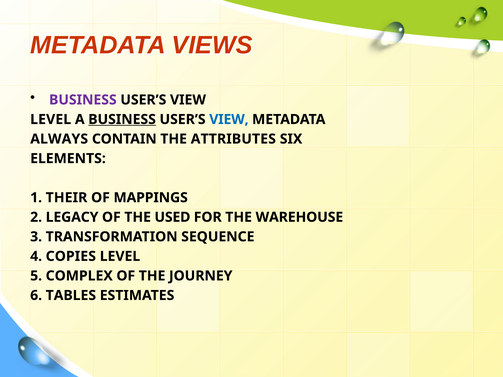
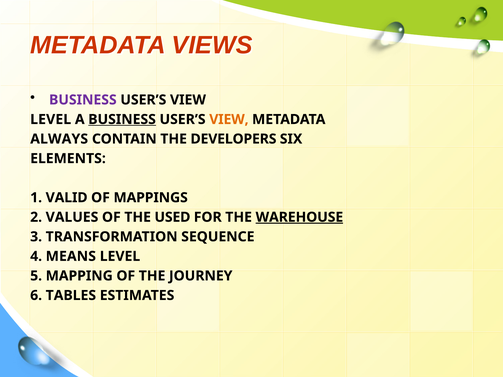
VIEW colour: blue -> orange (229, 119)
ATTRIBUTES: ATTRIBUTES -> DEVELOPERS (233, 139)
THEIR: THEIR -> VALID (67, 198)
LEGACY: LEGACY -> VALUES (72, 217)
WAREHOUSE underline: none -> present (299, 217)
COPIES: COPIES -> MEANS (71, 256)
COMPLEX: COMPLEX -> MAPPING (79, 276)
